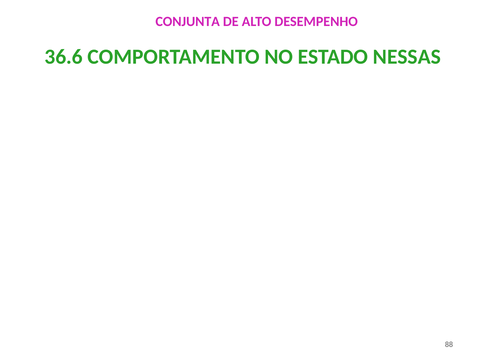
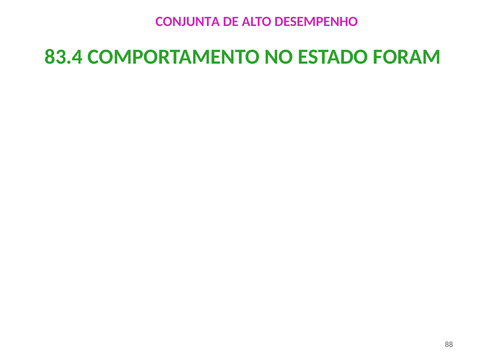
36.6: 36.6 -> 83.4 (64, 57)
NESSAS: NESSAS -> FORAM (407, 57)
